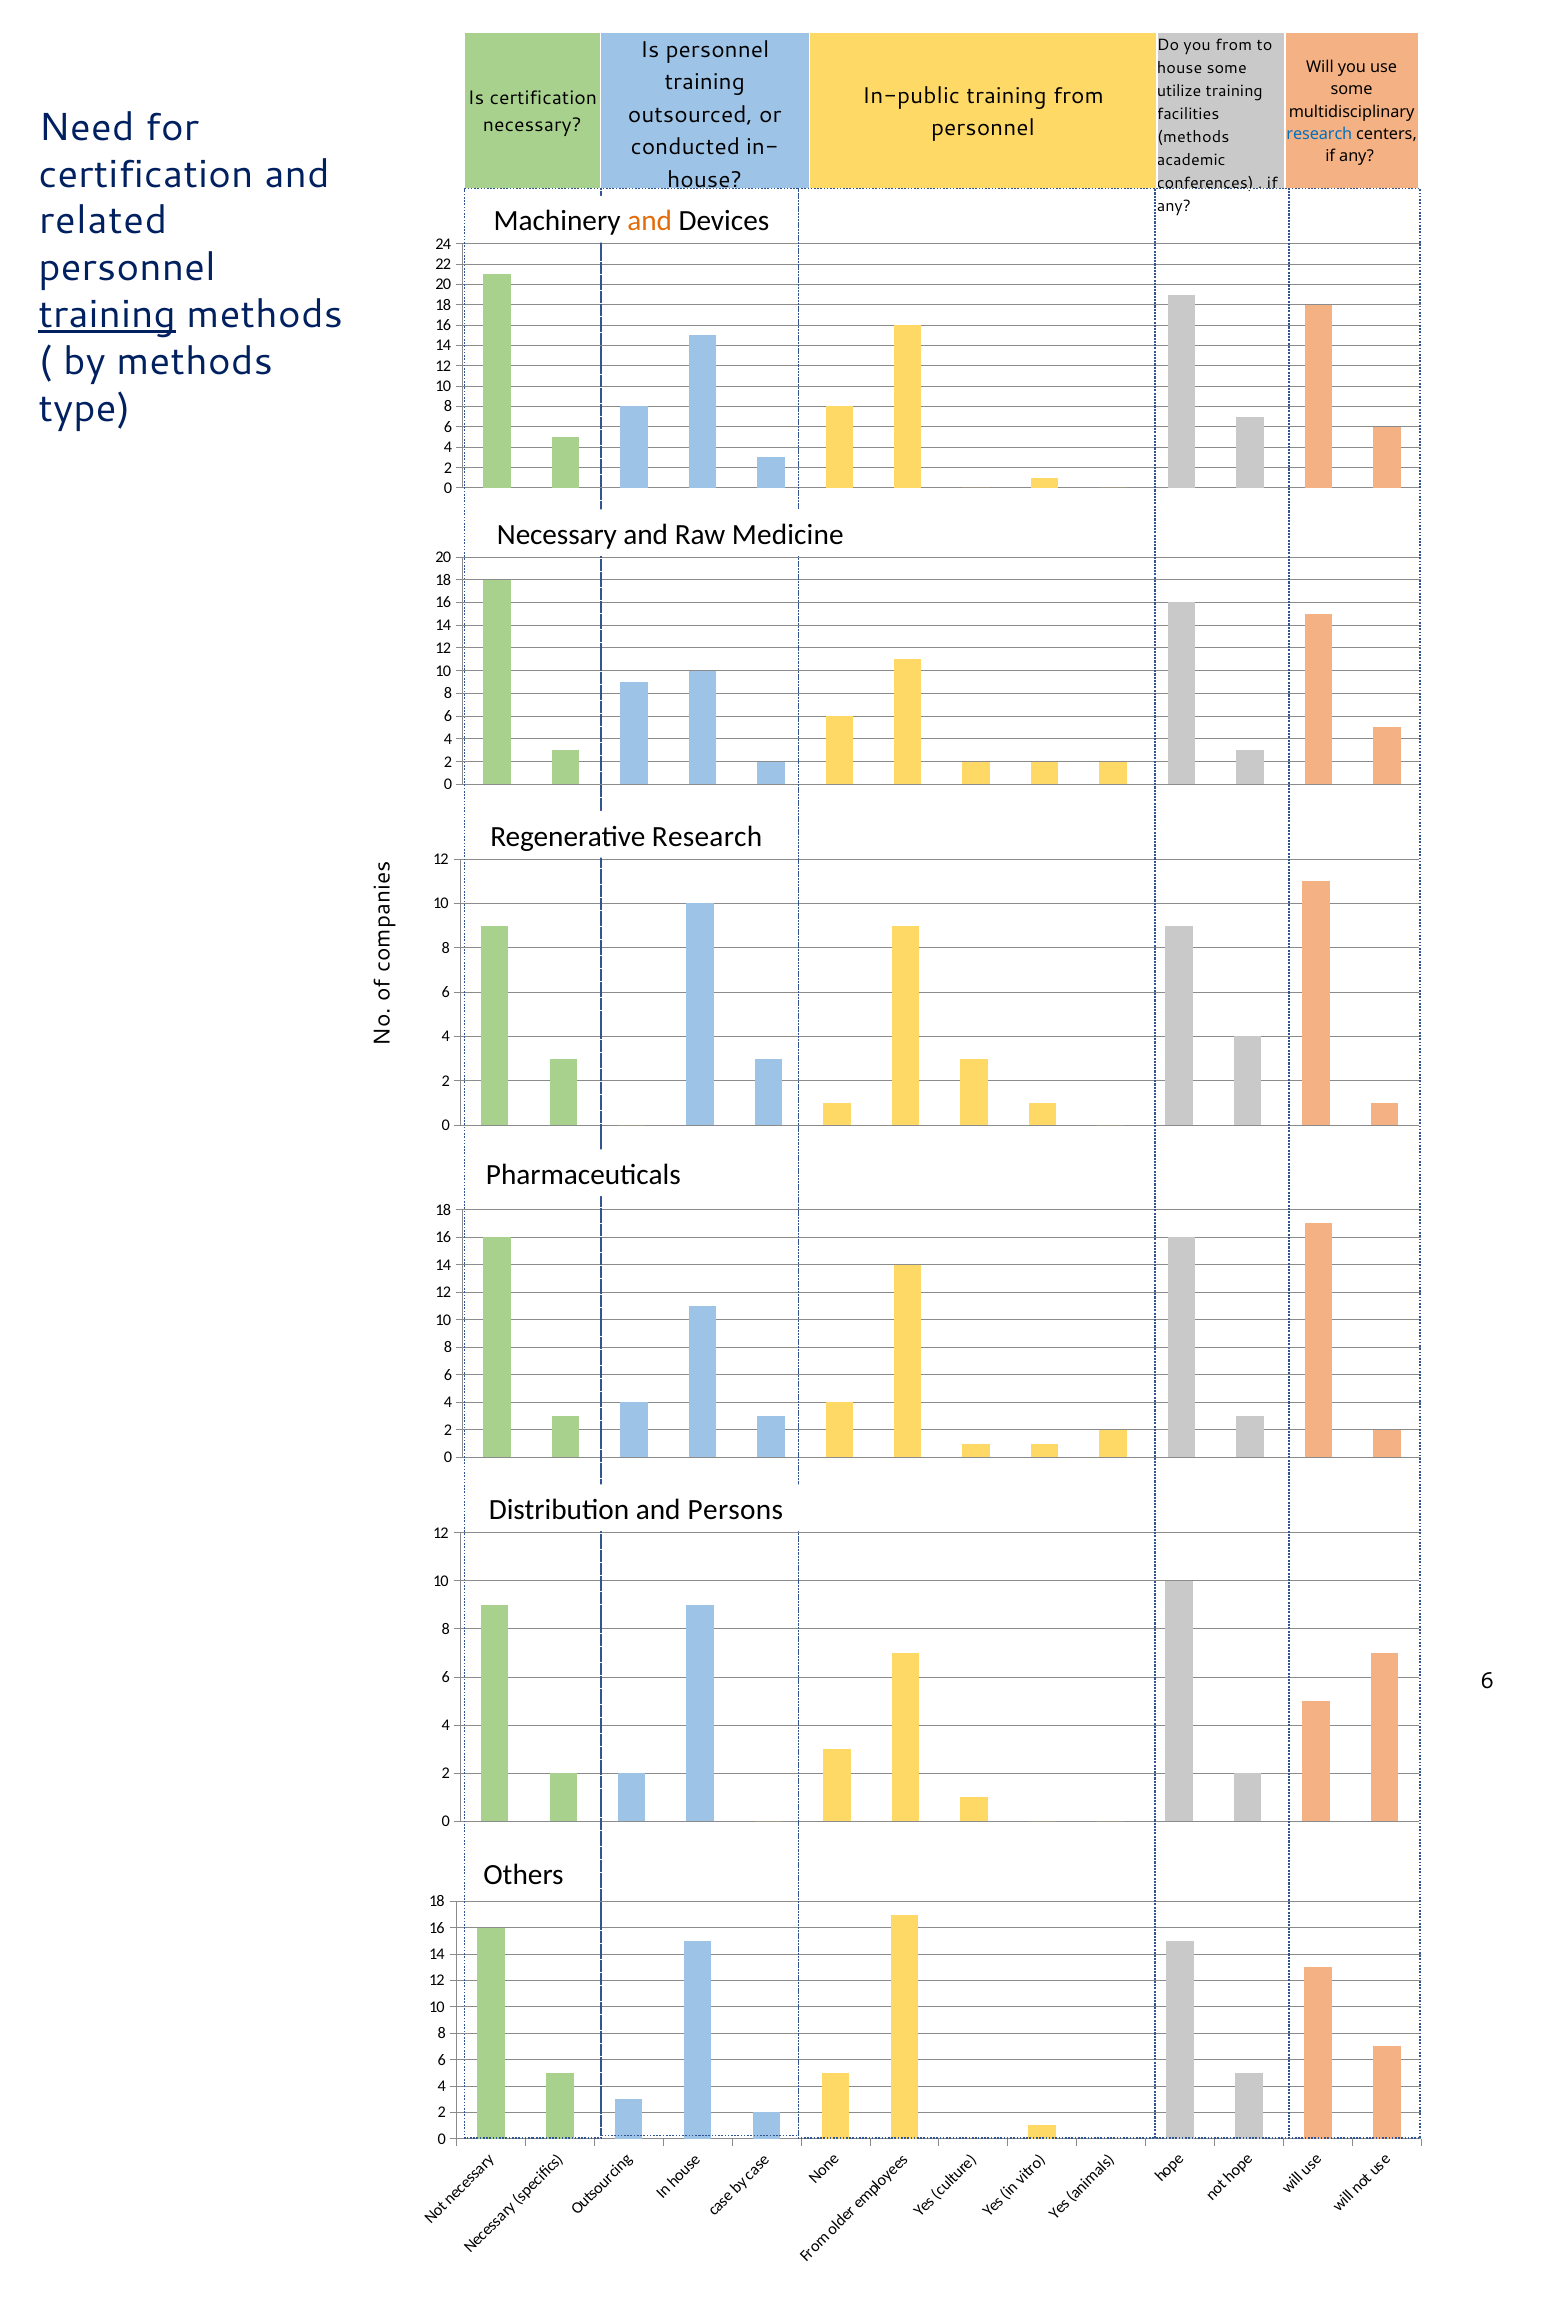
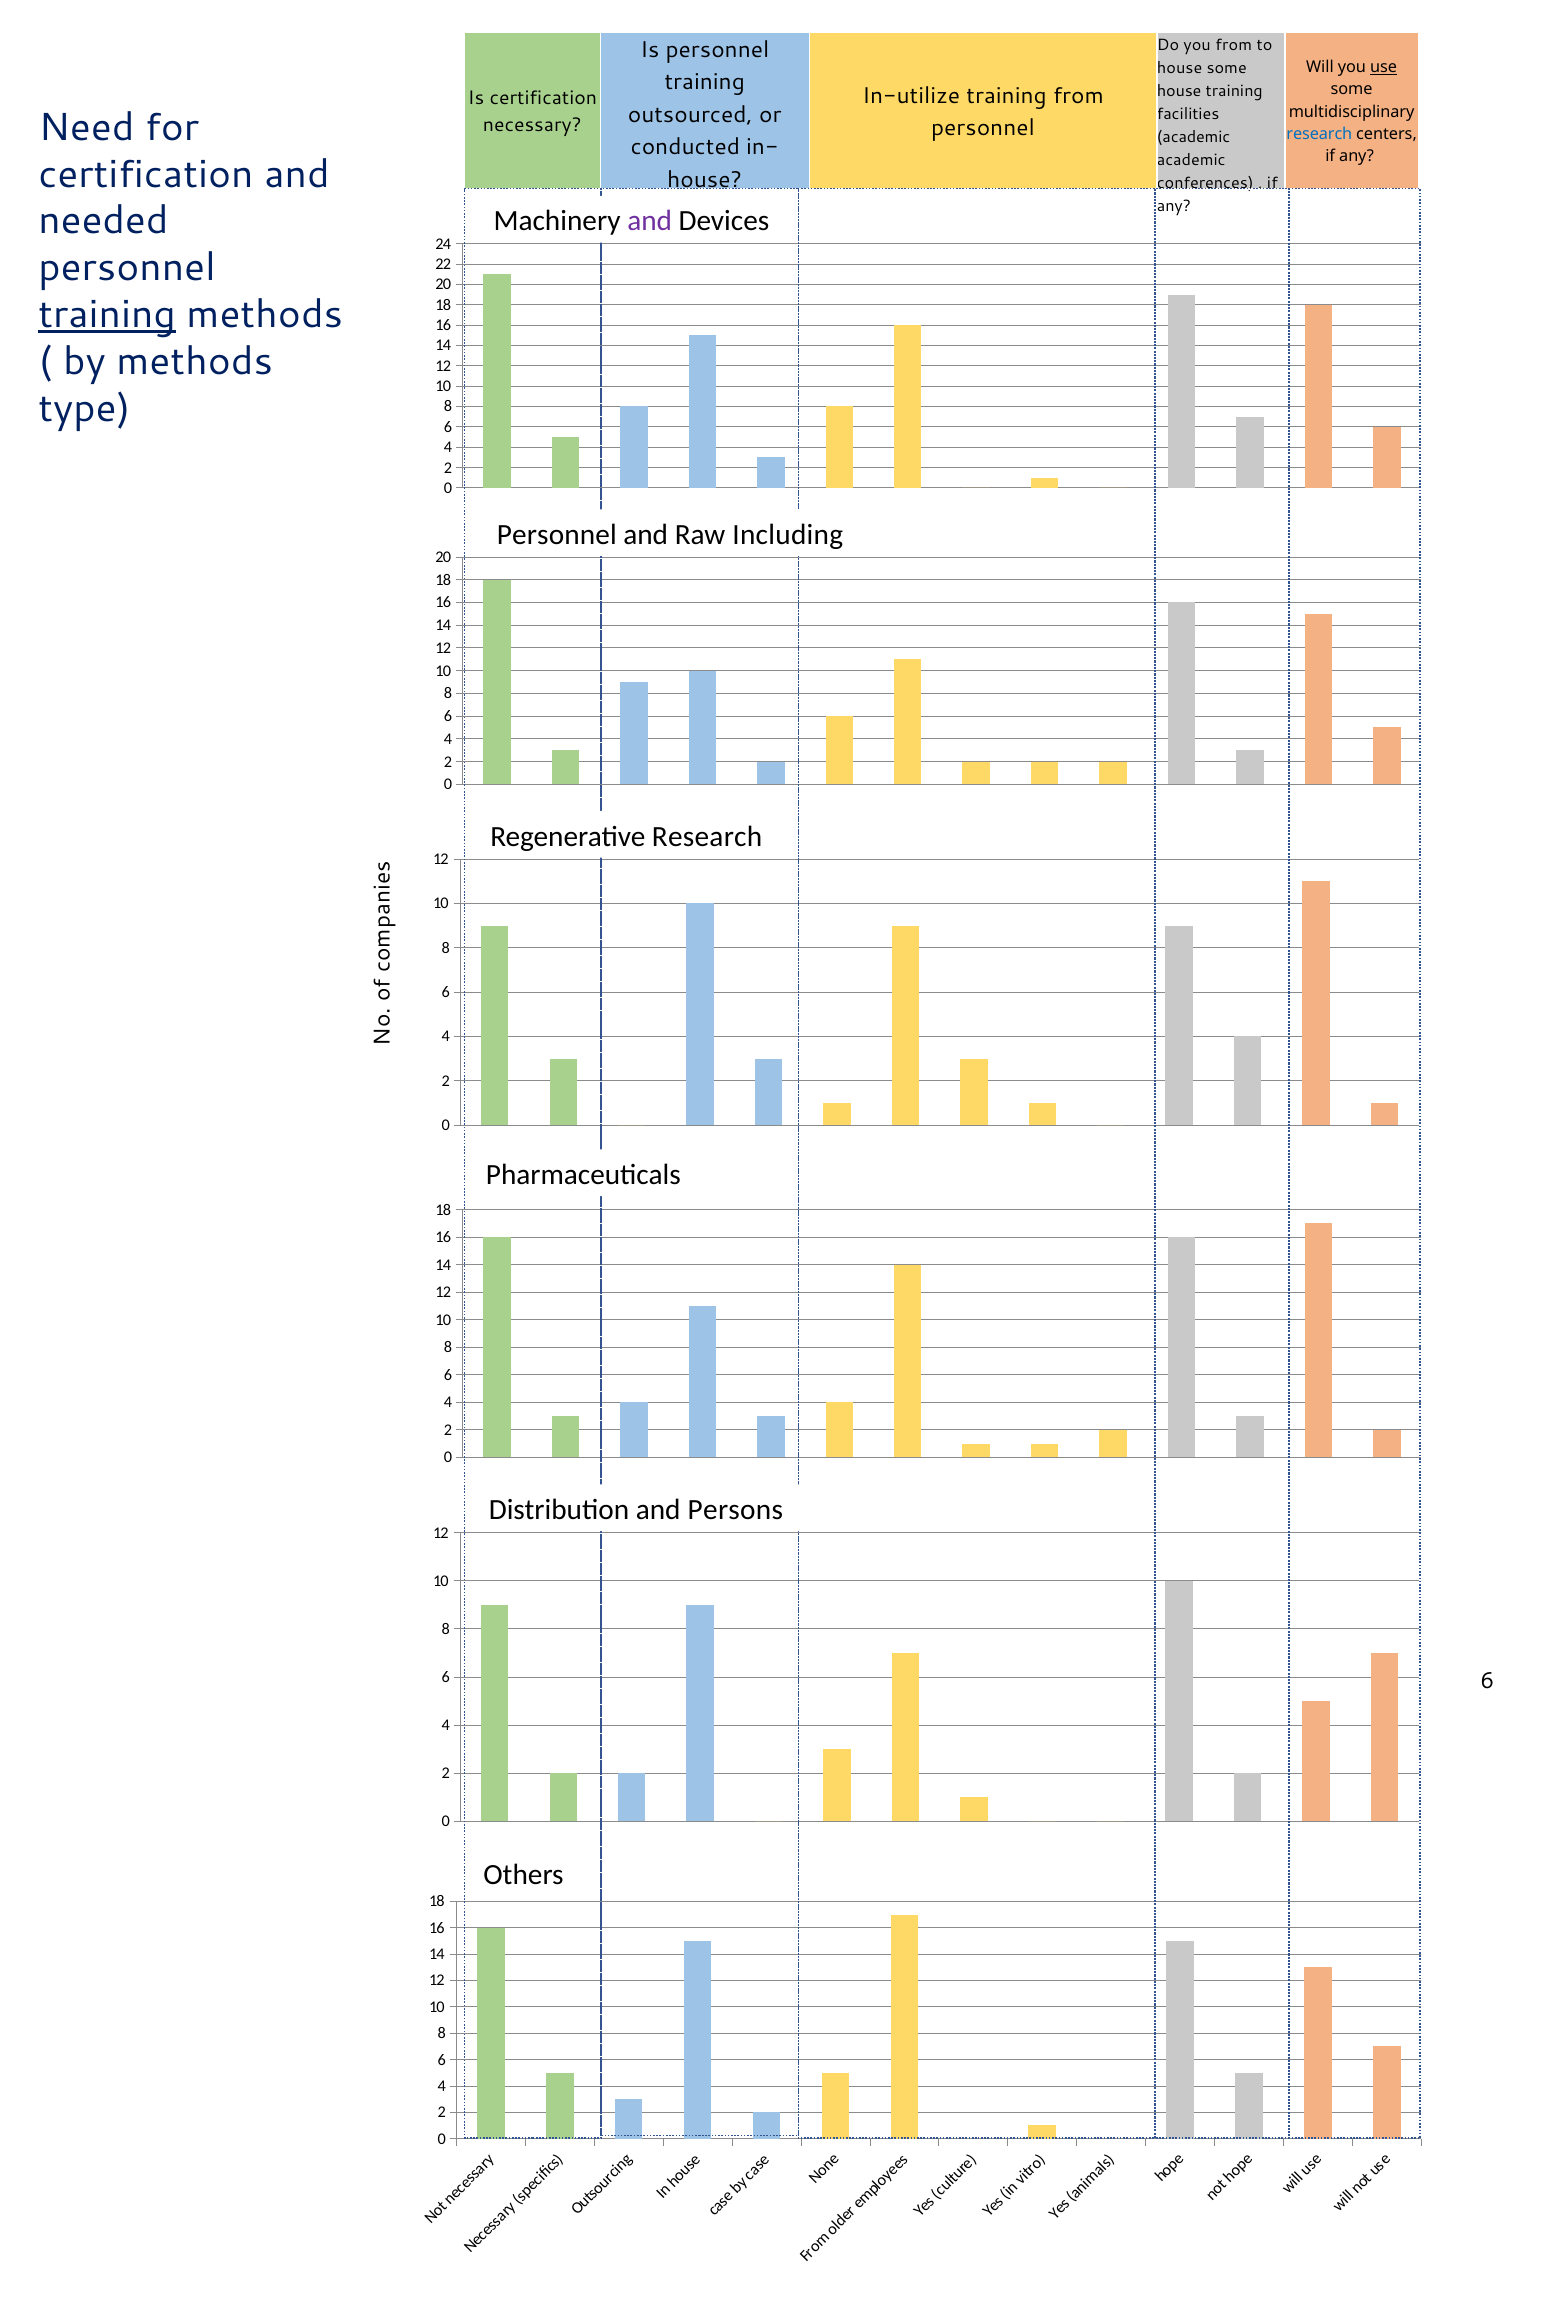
use underline: none -> present (1384, 67)
utilize: utilize -> house (1179, 91)
In-public: In-public -> In-utilize (911, 96)
methods: methods -> academic (1194, 137)
related: related -> needed (103, 221)
and colour: orange -> purple (650, 221)
Necessary: Necessary -> Personnel (557, 535)
Medicine: Medicine -> Including (788, 535)
